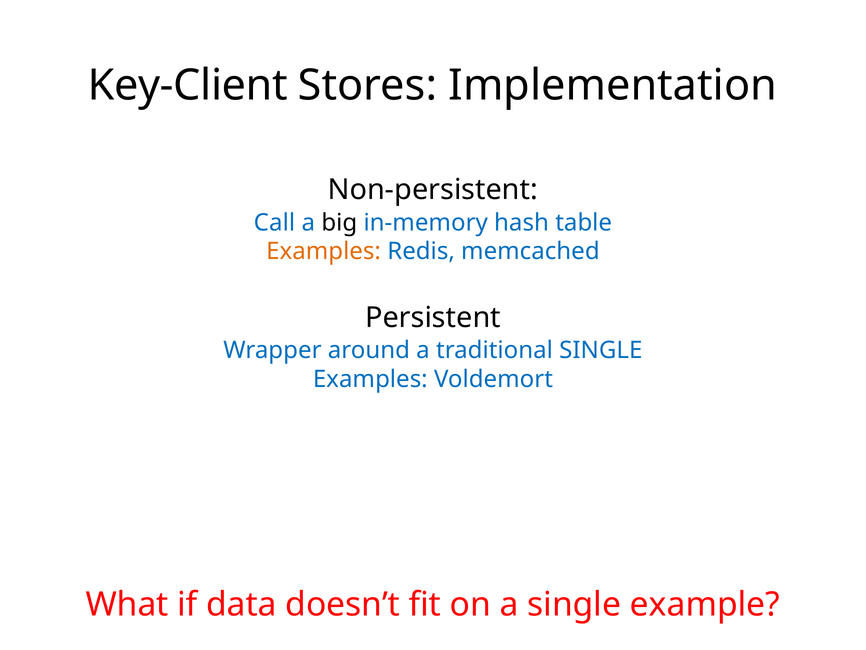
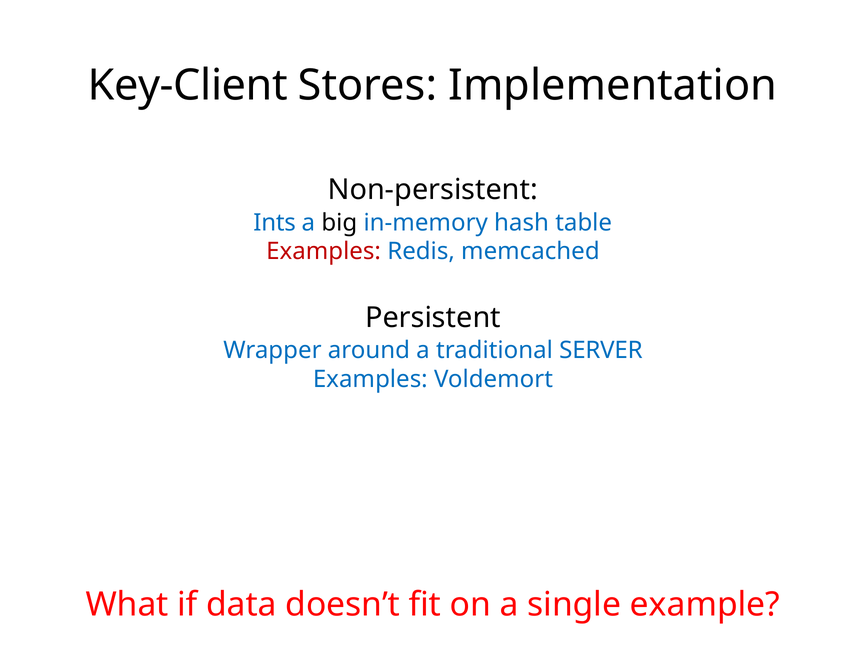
Call: Call -> Ints (275, 222)
Examples colour: orange -> red (324, 251)
traditional SINGLE: SINGLE -> SERVER (601, 350)
